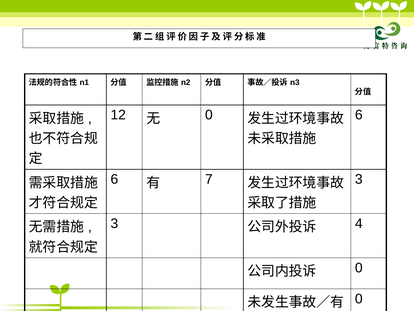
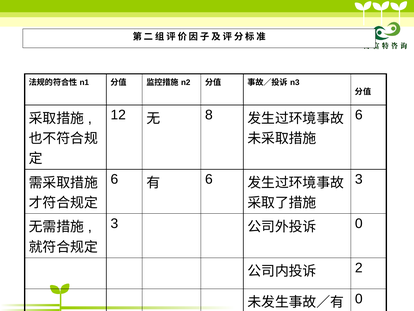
0: 0 -> 8 (209, 115)
7: 7 -> 6 (209, 179)
4: 4 -> 0 (359, 223)
0: 0 -> 2 (359, 267)
